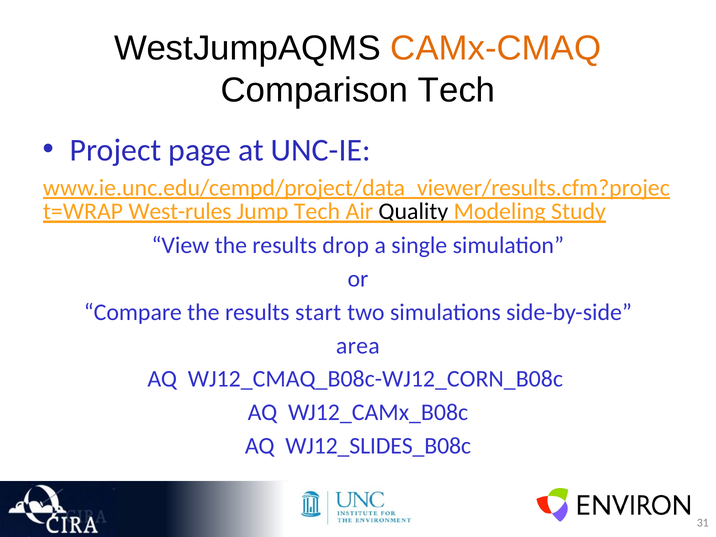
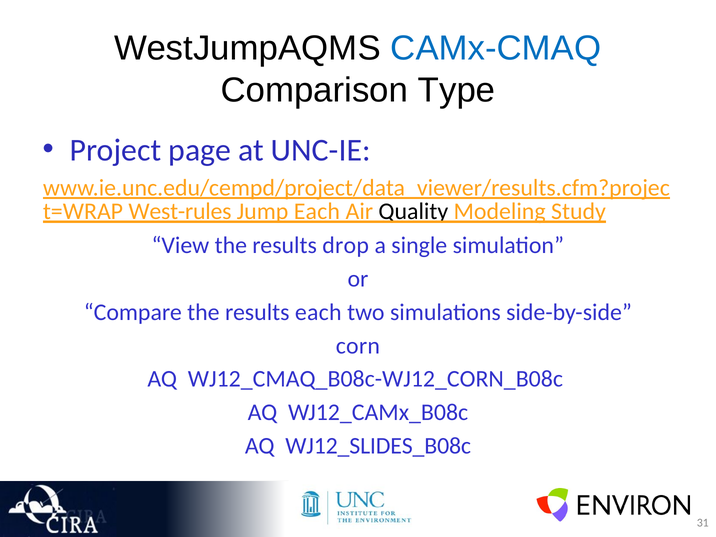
CAMx-CMAQ colour: orange -> blue (496, 48)
Comparison Tech: Tech -> Type (457, 90)
Jump Tech: Tech -> Each (317, 212)
results start: start -> each (318, 312)
area: area -> corn (358, 346)
